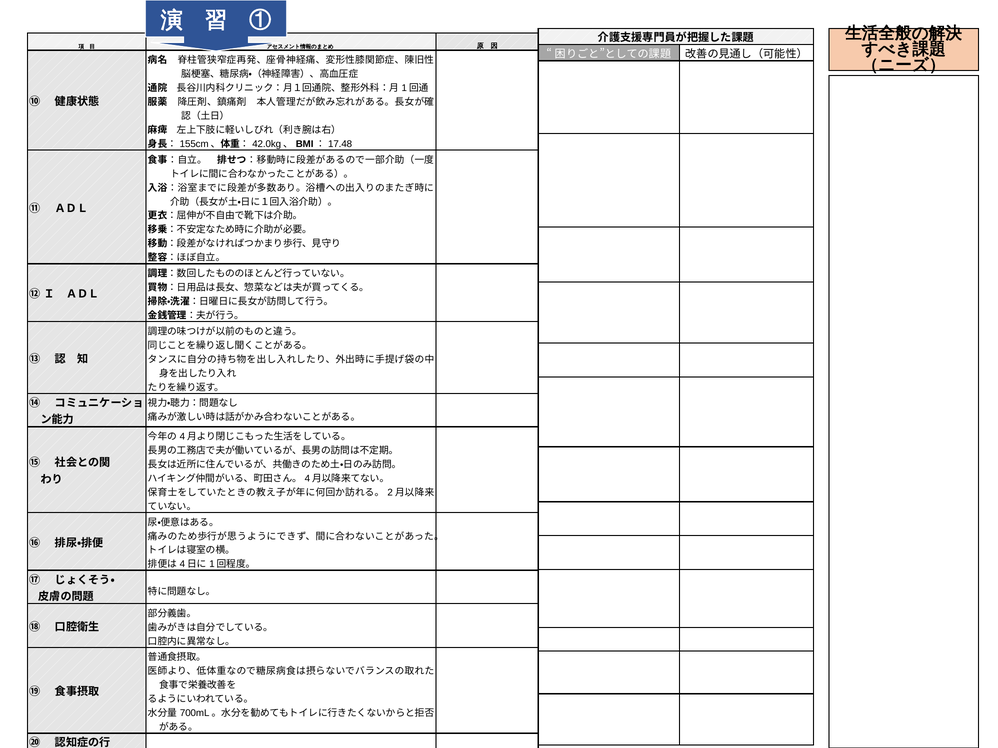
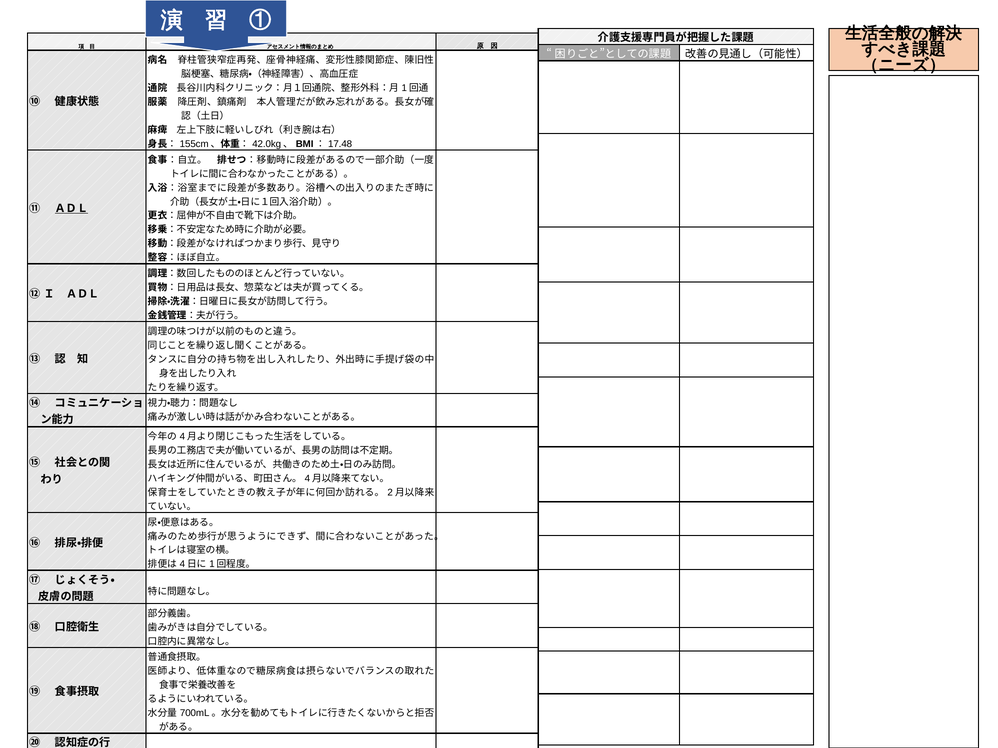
ＡＤＬ underline: none -> present (72, 209)
